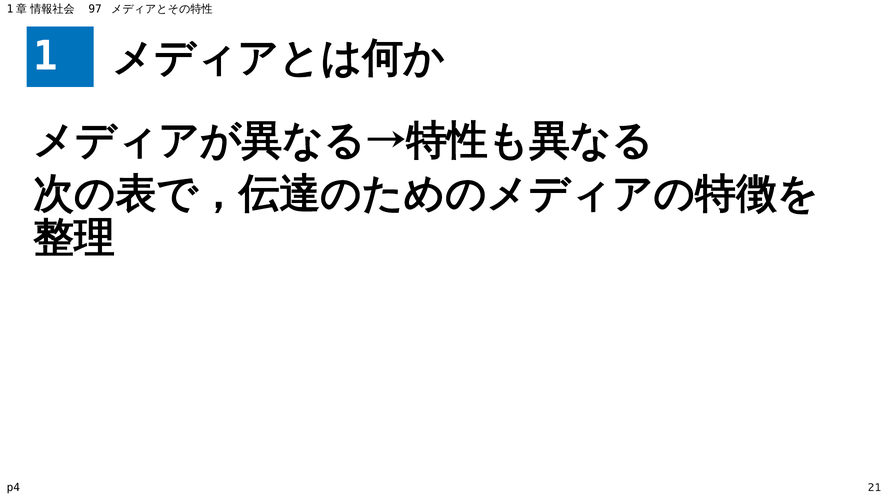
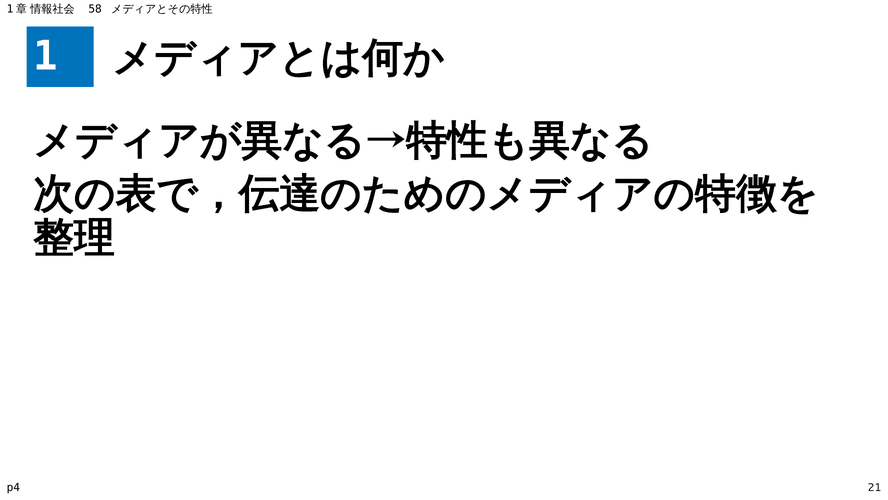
97: 97 -> 58 (95, 9)
